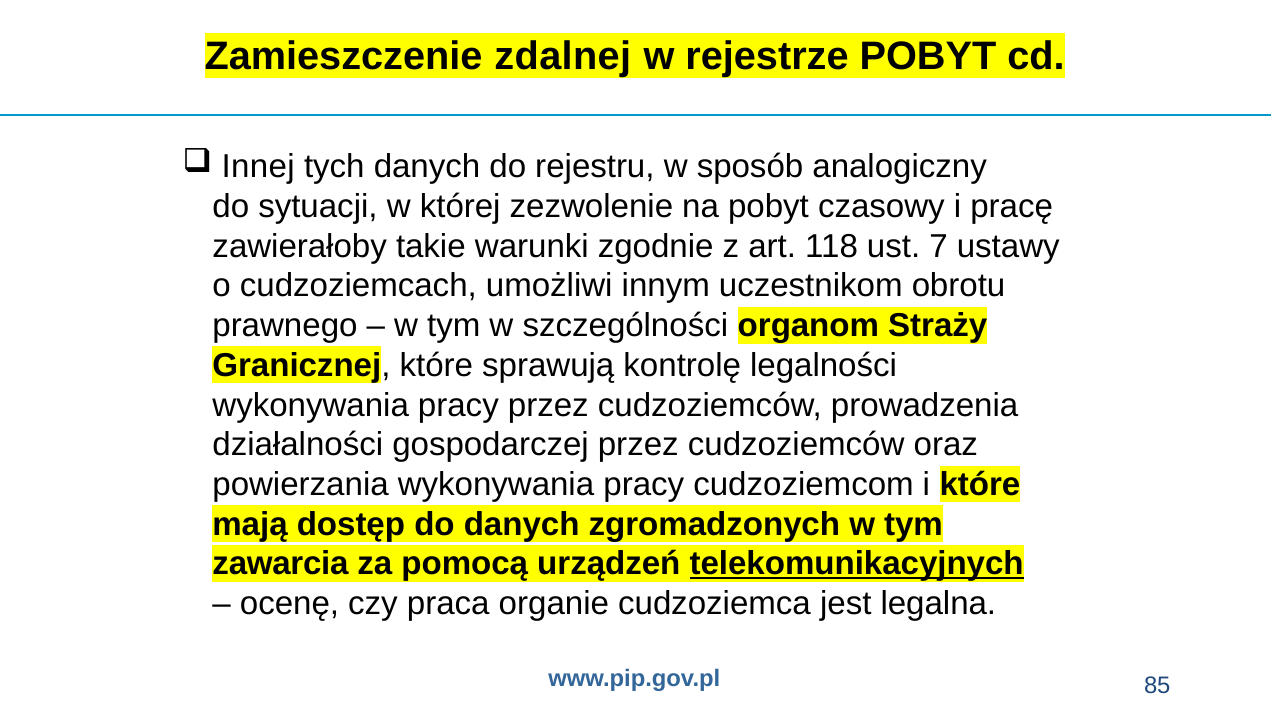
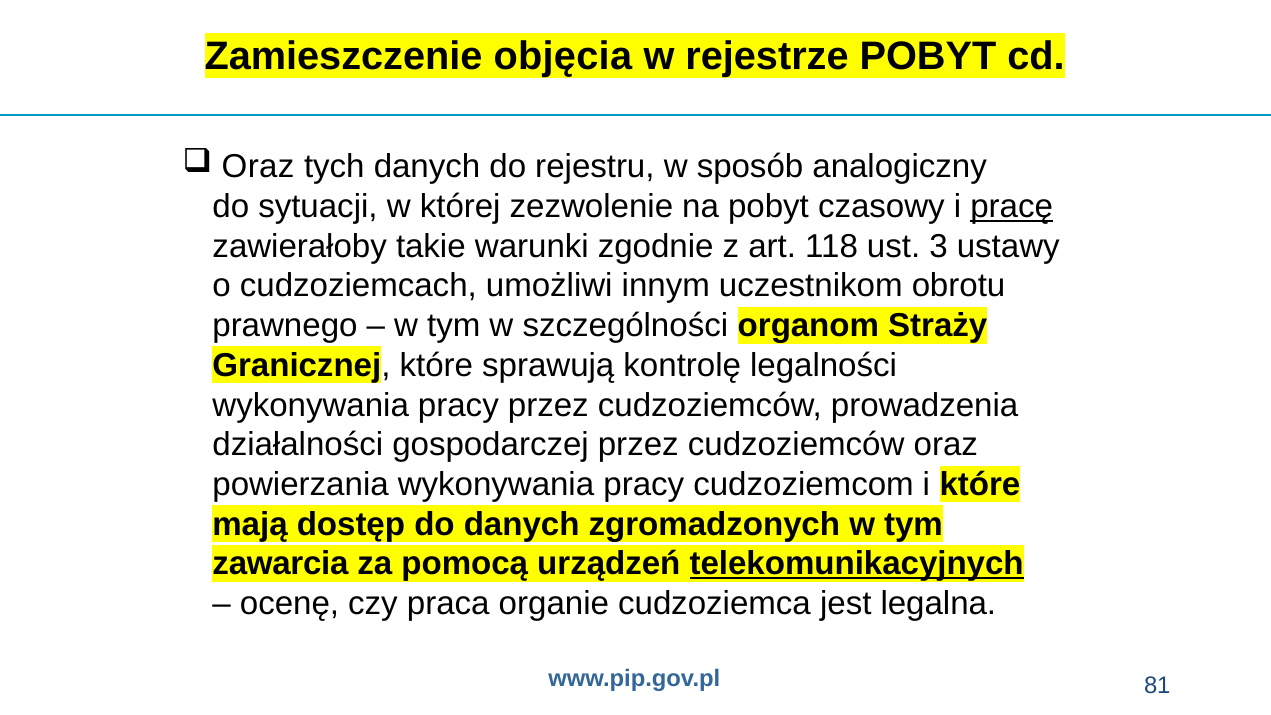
zdalnej: zdalnej -> objęcia (563, 56)
Innej: Innej -> Oraz (258, 167)
pracę underline: none -> present (1012, 207)
7: 7 -> 3 (939, 246)
85: 85 -> 81 (1157, 685)
